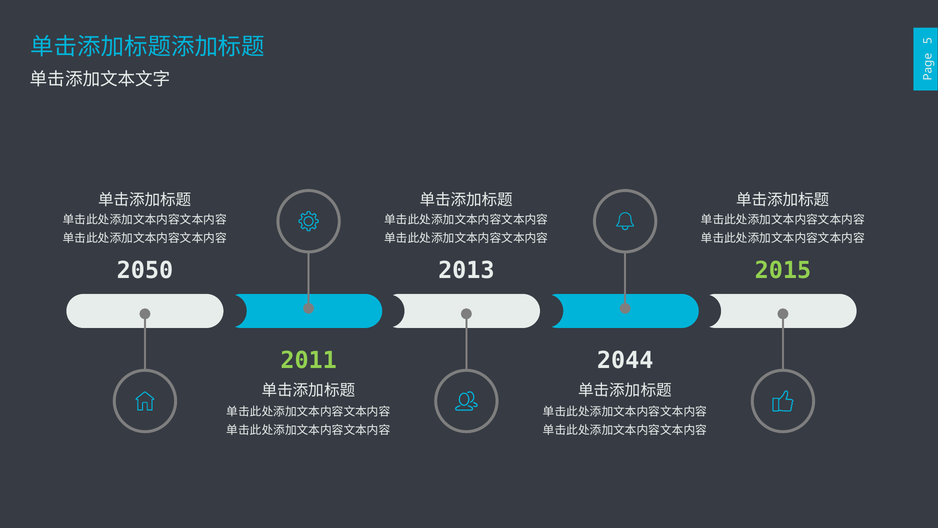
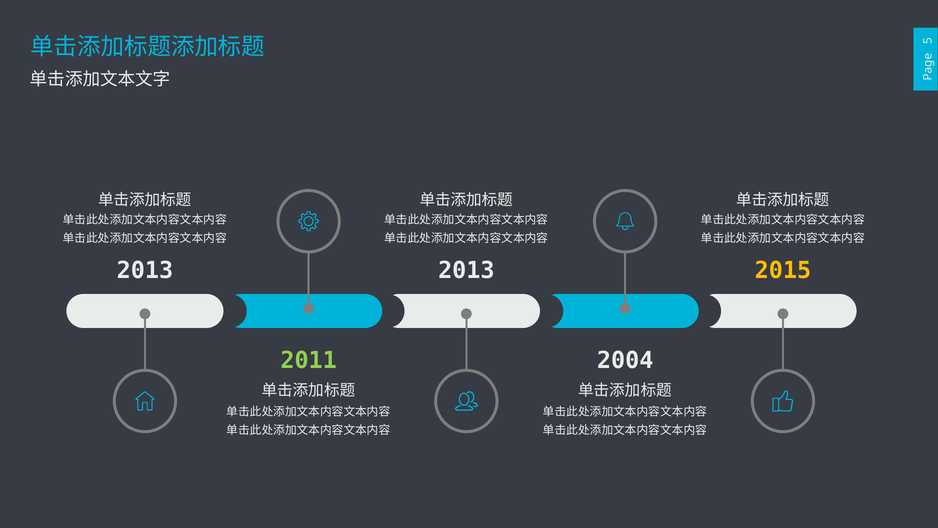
2050: 2050 -> 2013 (145, 270)
2015 colour: light green -> yellow (783, 270)
2044: 2044 -> 2004 (625, 360)
